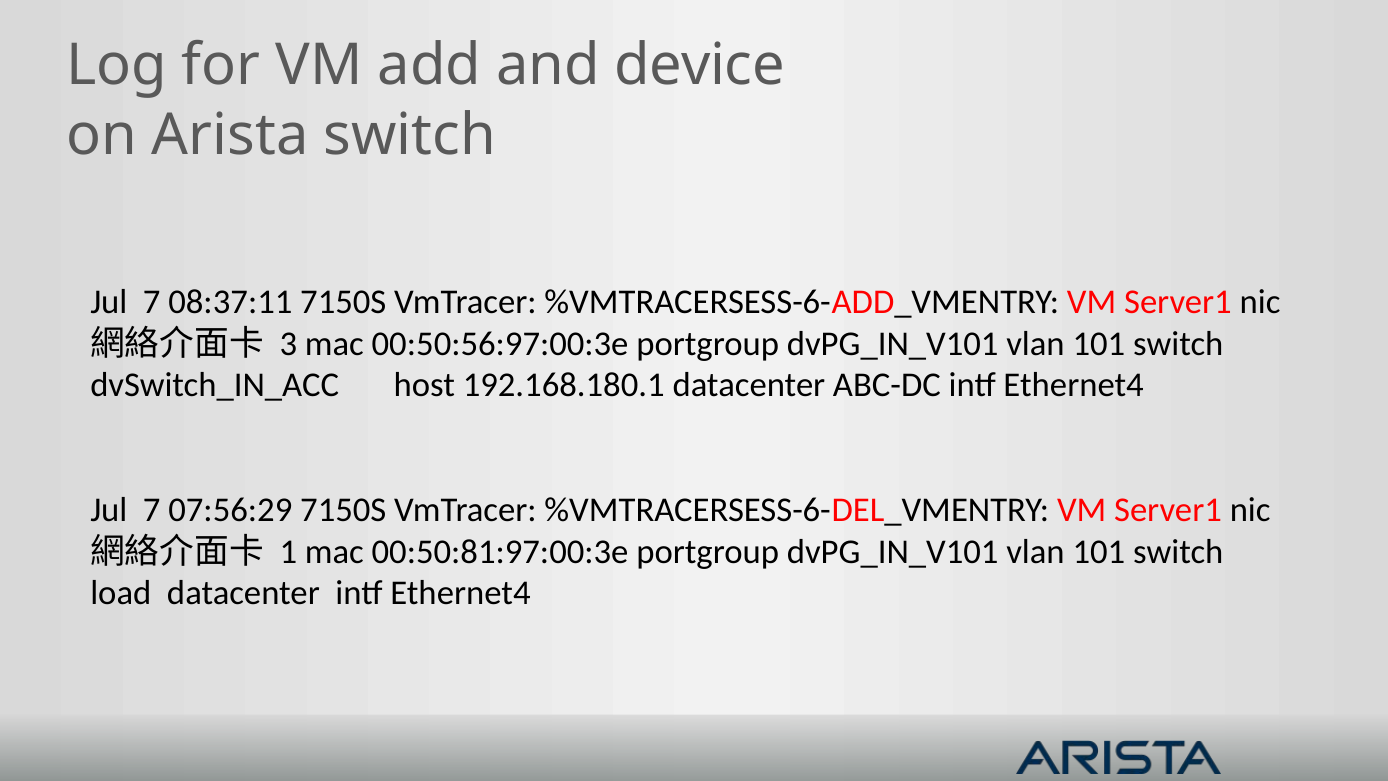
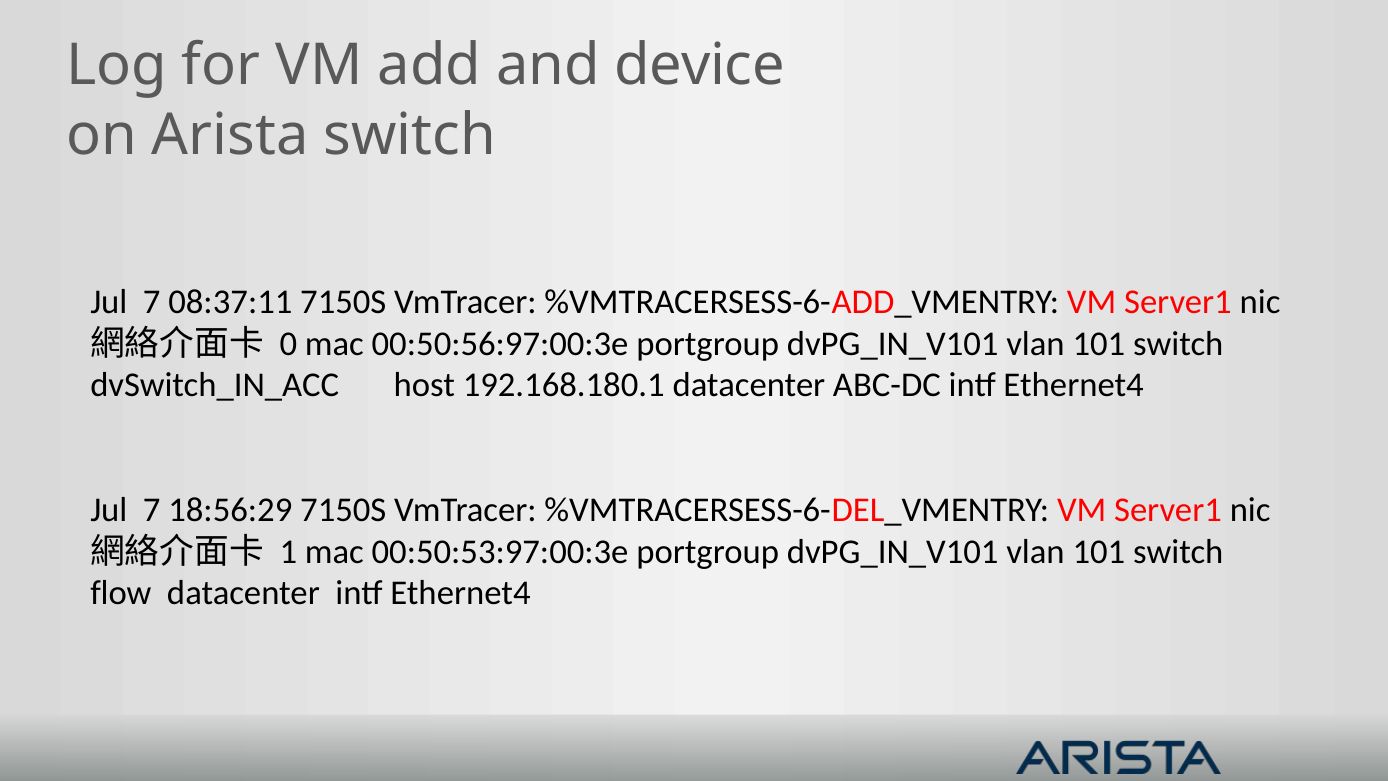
3: 3 -> 0 (289, 344)
07:56:29: 07:56:29 -> 18:56:29 (230, 510)
00:50:81:97:00:3e: 00:50:81:97:00:3e -> 00:50:53:97:00:3e (500, 552)
load: load -> flow (121, 593)
